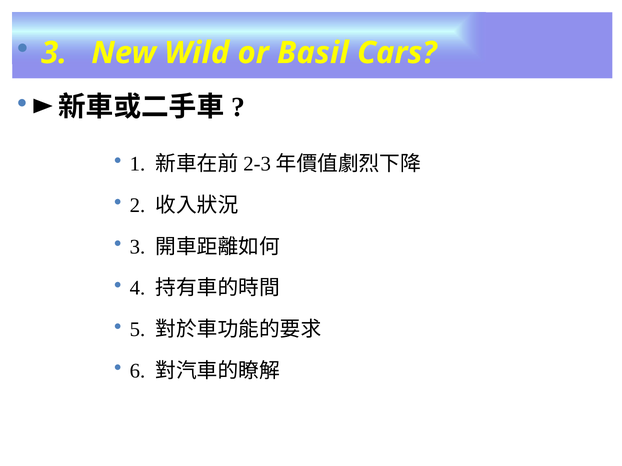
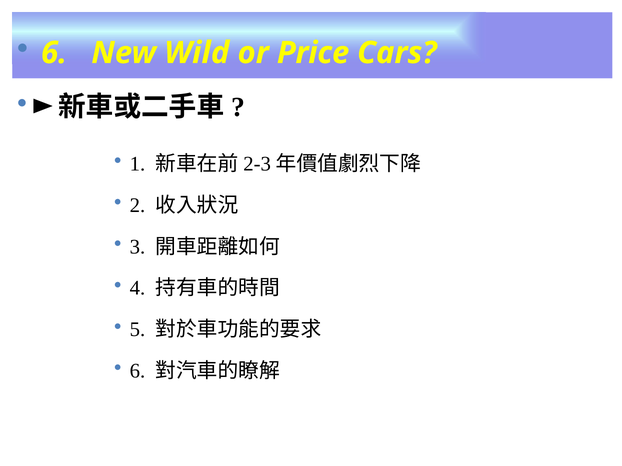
3: 3 -> 6 (54, 53)
Basil: Basil -> Price (313, 53)
